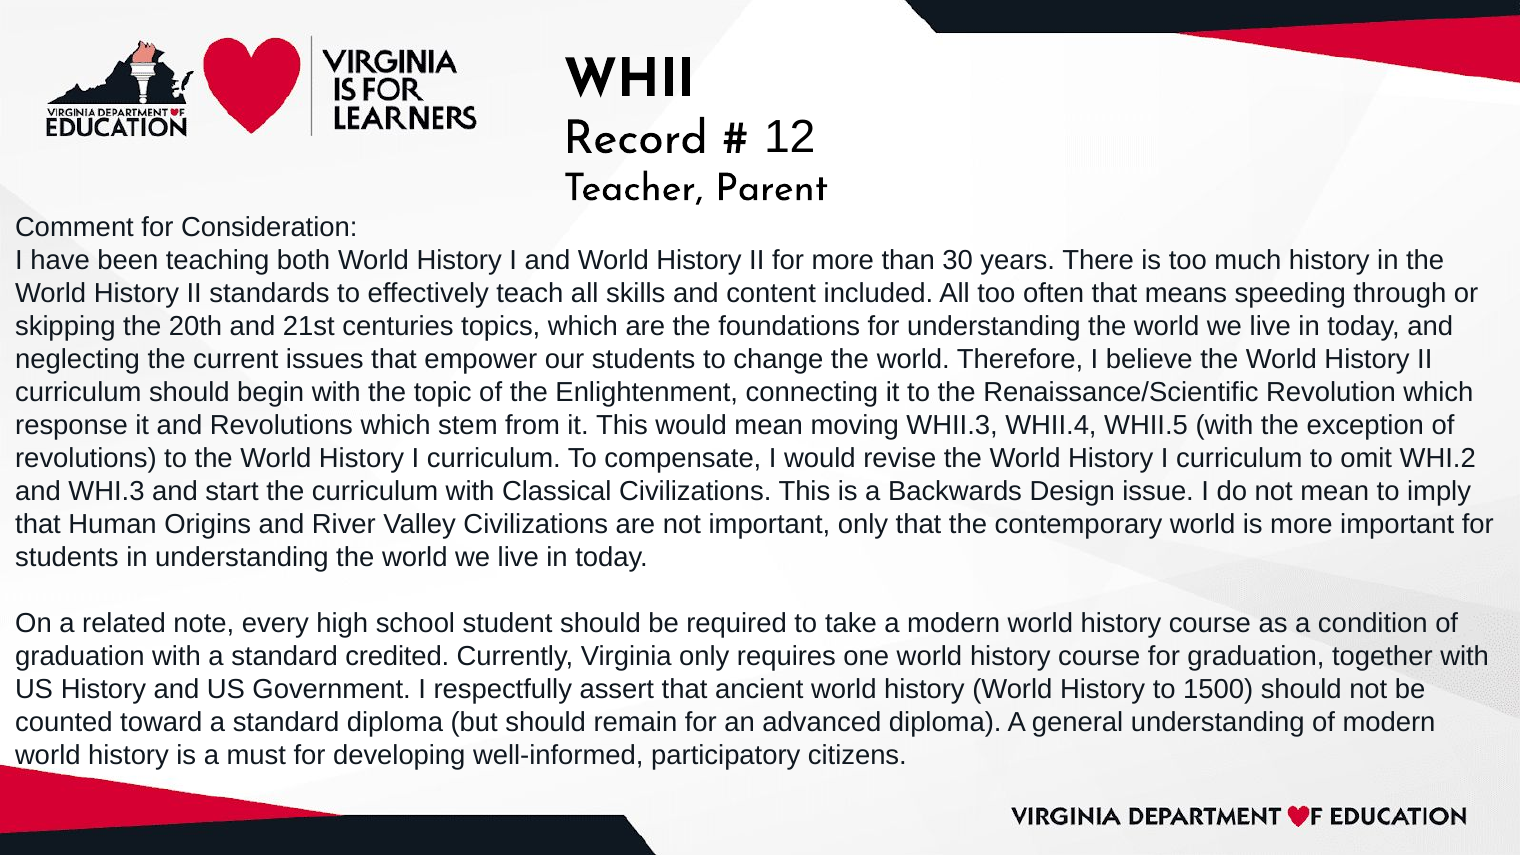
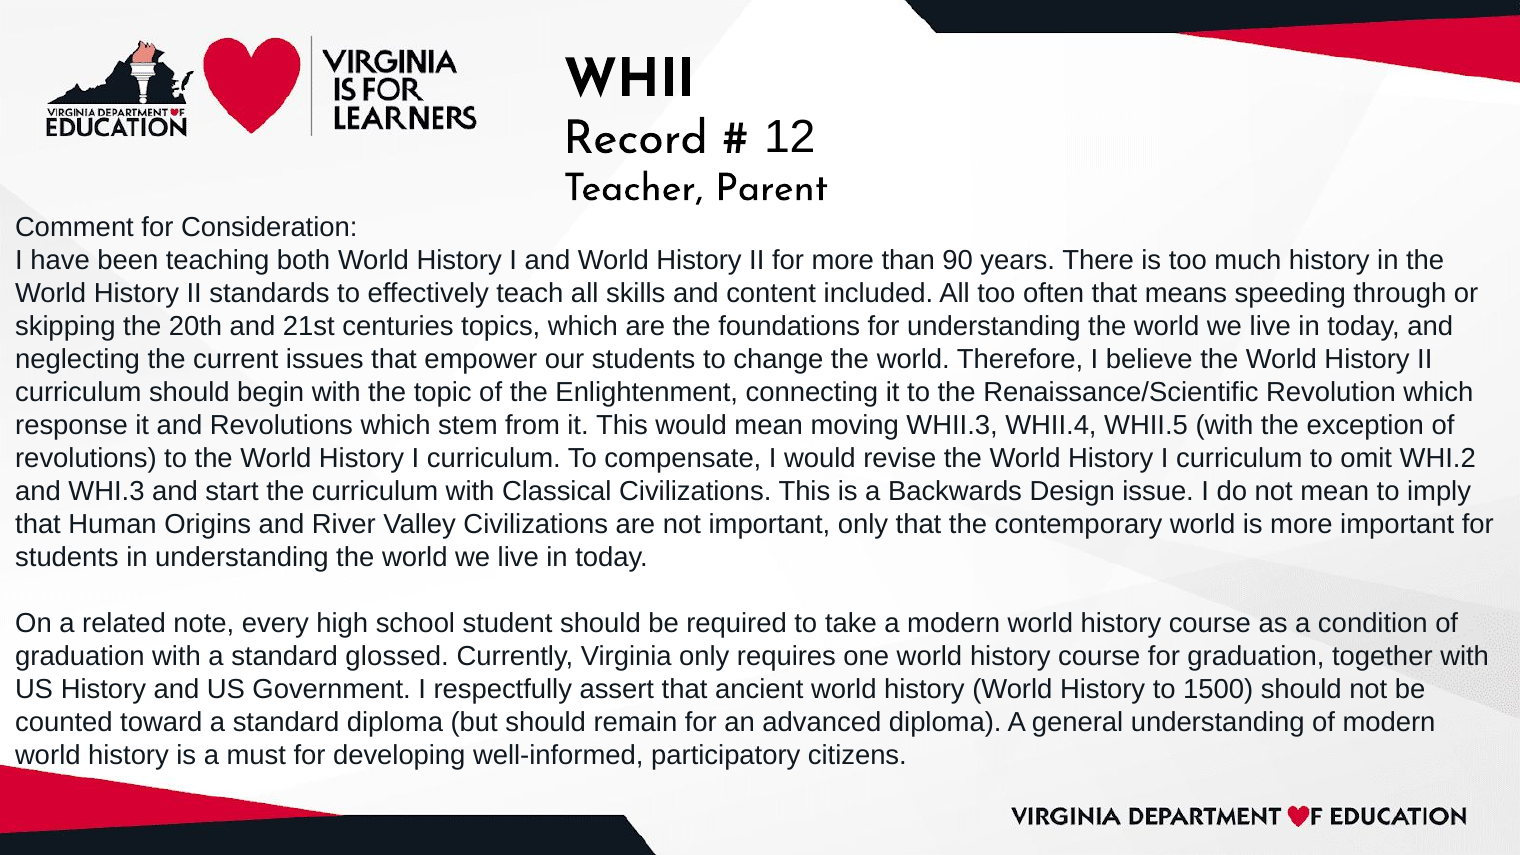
30: 30 -> 90 (958, 261)
credited: credited -> glossed (397, 656)
